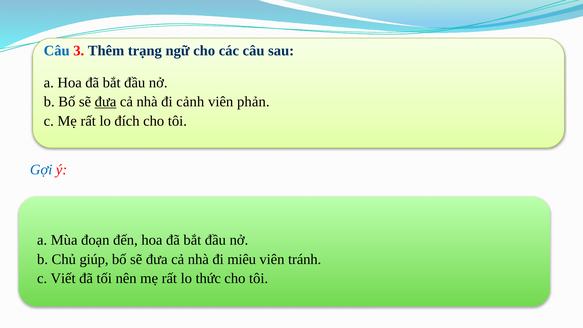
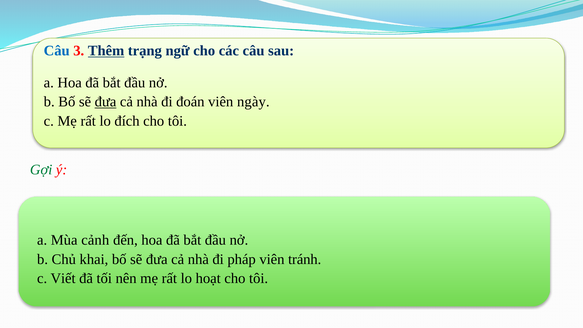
Thêm underline: none -> present (106, 51)
cảnh: cảnh -> đoán (190, 102)
phản: phản -> ngày (253, 102)
Gợi colour: blue -> green (41, 170)
đoạn: đoạn -> cảnh (95, 240)
giúp: giúp -> khai (94, 259)
miêu: miêu -> pháp (242, 259)
thức: thức -> hoạt (208, 278)
